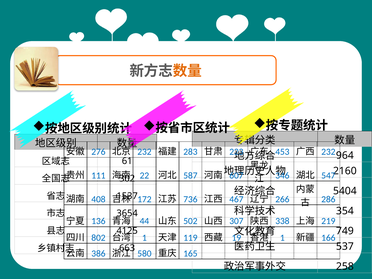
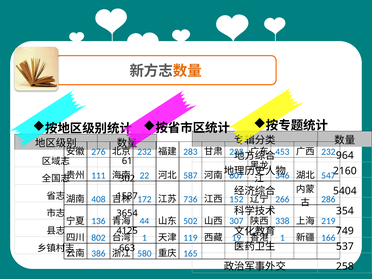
467: 467 -> 152 (236, 199)
